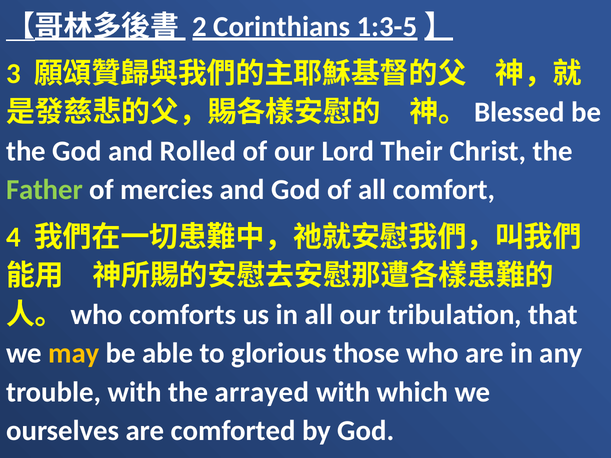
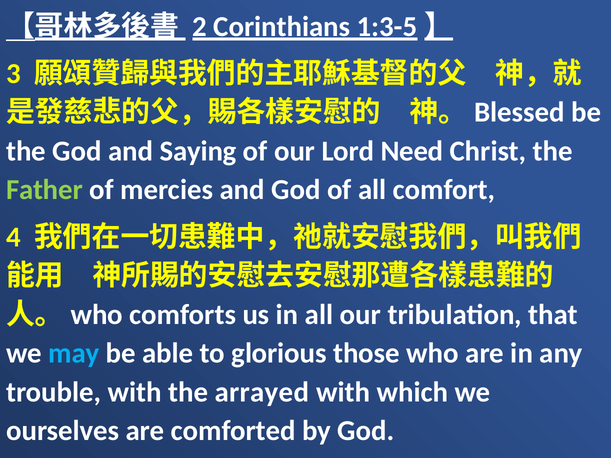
Rolled: Rolled -> Saying (198, 151)
Their: Their -> Need (412, 151)
may colour: yellow -> light blue (74, 354)
